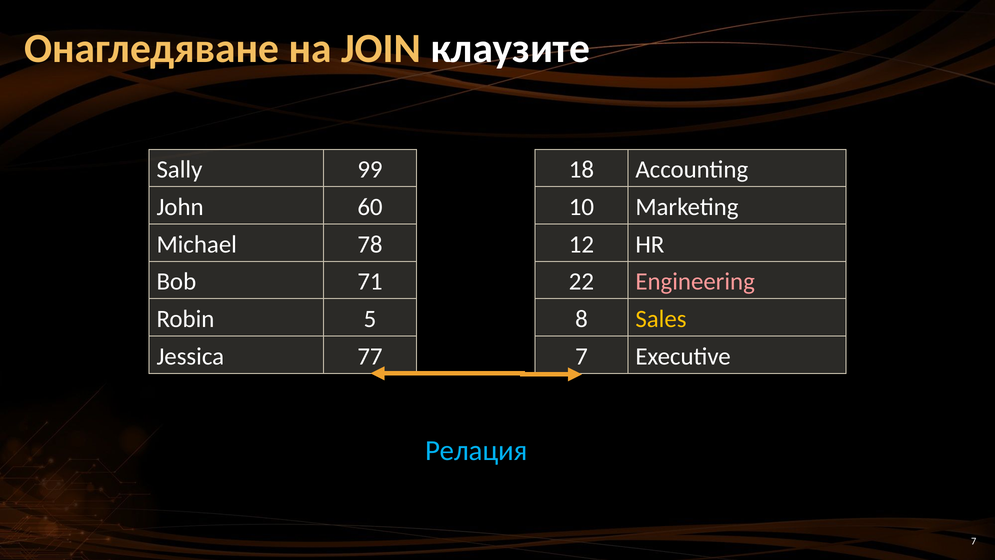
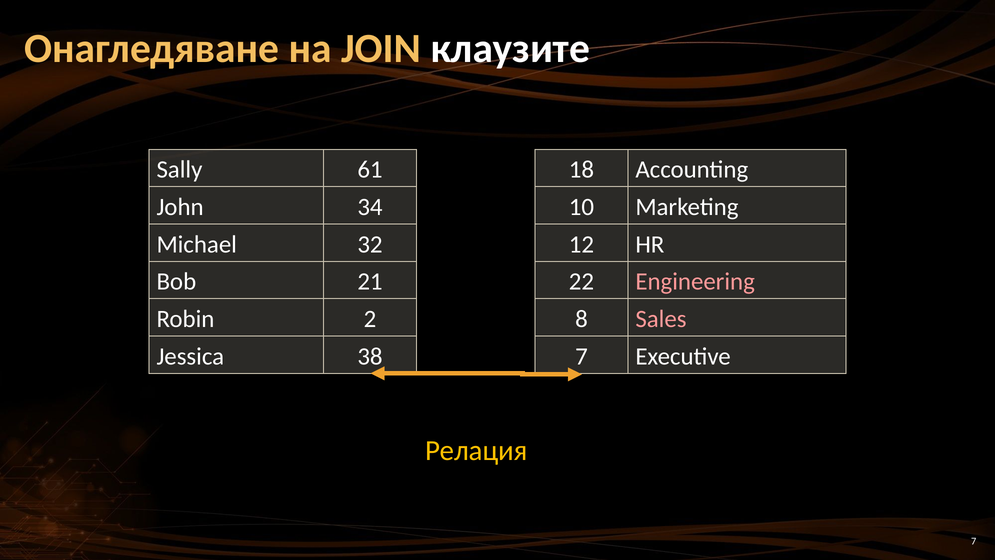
99: 99 -> 61 (370, 170)
60: 60 -> 34 (370, 207)
78: 78 -> 32 (370, 244)
71: 71 -> 21 (370, 282)
5: 5 -> 2 (370, 319)
Sales colour: yellow -> pink (661, 319)
77: 77 -> 38 (370, 356)
Релация colour: light blue -> yellow (476, 451)
